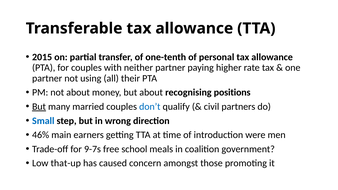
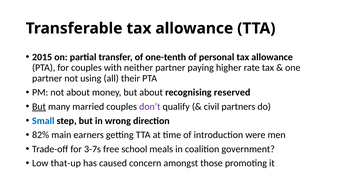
positions: positions -> reserved (232, 93)
don’t colour: blue -> purple (150, 107)
46%: 46% -> 82% (41, 135)
9-7s: 9-7s -> 3-7s (92, 149)
